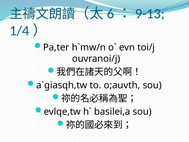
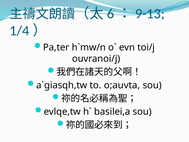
o;auvth: o;auvth -> o;auvta (122, 85)
